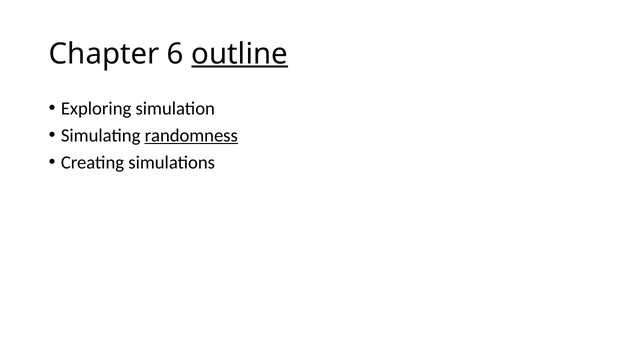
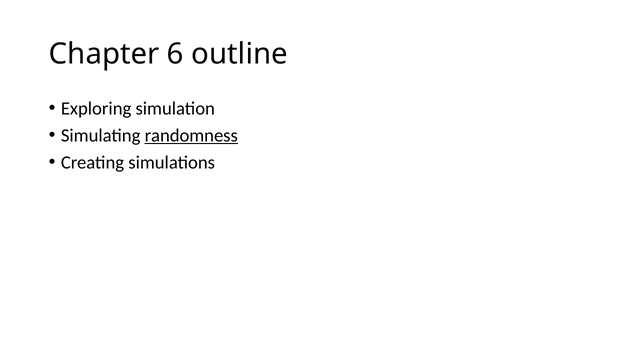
outline underline: present -> none (240, 54)
